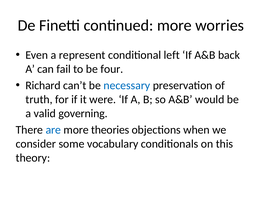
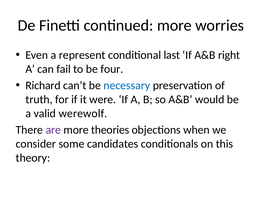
left: left -> last (172, 55)
back: back -> right (229, 55)
governing: governing -> werewolf (83, 113)
are colour: blue -> purple (53, 130)
vocabulary: vocabulary -> candidates (113, 143)
